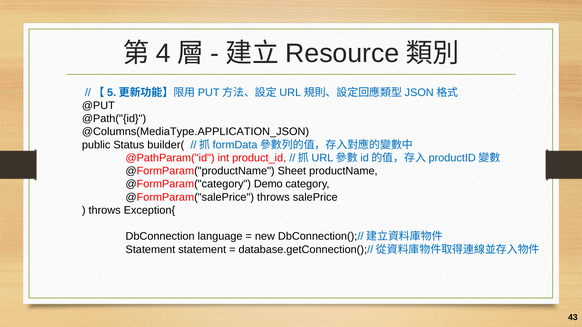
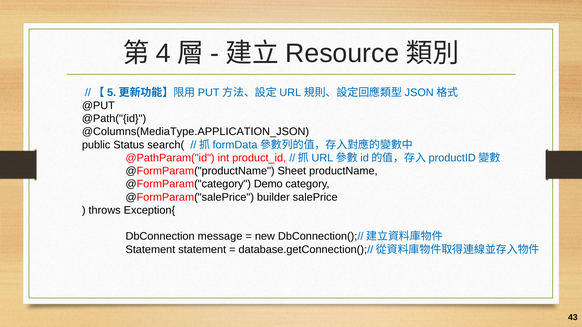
builder(: builder( -> search( (166, 145)
@FormParam("salePrice throws: throws -> builder (273, 197)
language: language -> message (220, 237)
